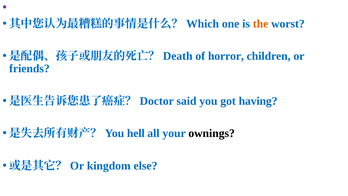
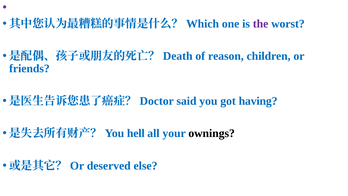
the colour: orange -> purple (261, 24)
horror: horror -> reason (226, 56)
kingdom: kingdom -> deserved (109, 165)
